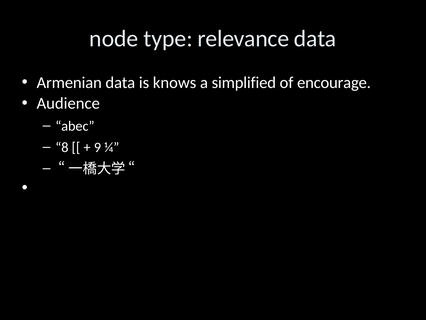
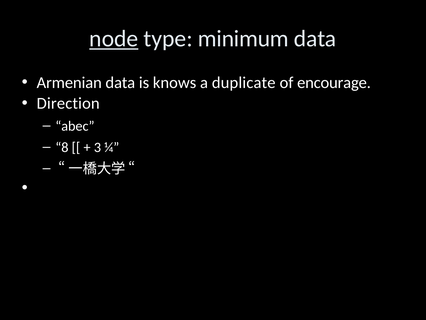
node underline: none -> present (114, 39)
relevance: relevance -> minimum (243, 39)
simplified: simplified -> duplicate (244, 82)
Audience: Audience -> Direction (68, 103)
9: 9 -> 3 (97, 147)
